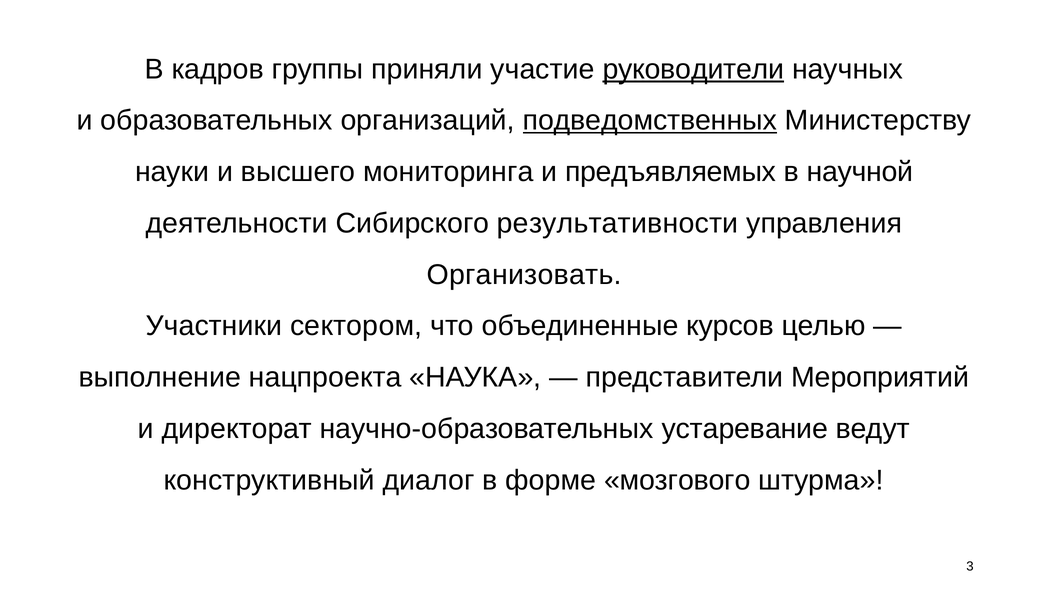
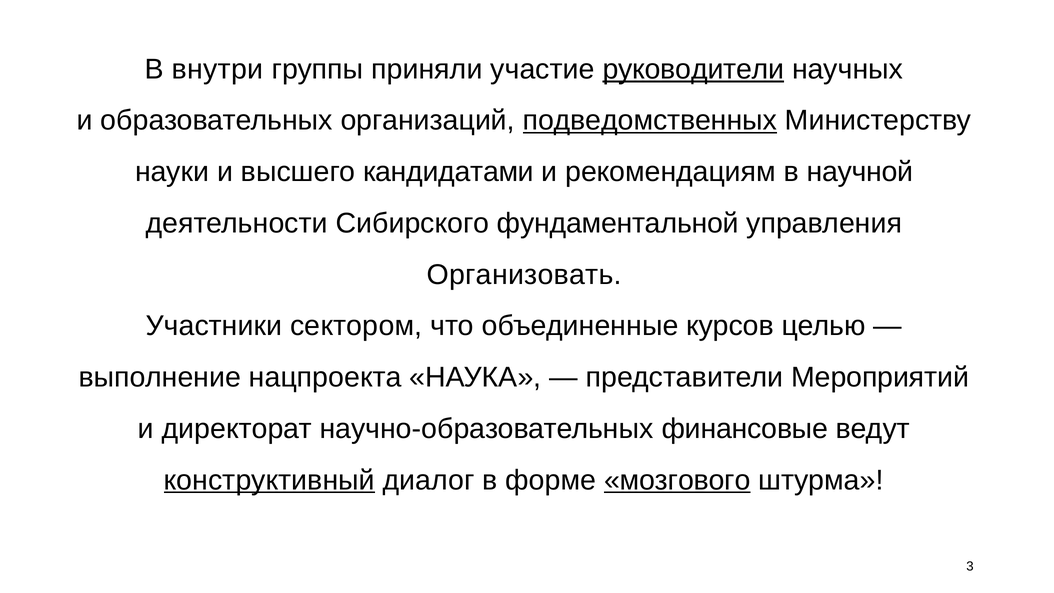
кадров: кадров -> внутри (218, 69)
мониторинга: мониторинга -> кандидатами (448, 172)
предъявляемых: предъявляемых -> рекомендациям (671, 172)
результативности: результативности -> фундаментальной (618, 223)
устаревание: устаревание -> финансовые (745, 429)
конструктивный underline: none -> present (269, 480)
мозгового underline: none -> present (677, 480)
